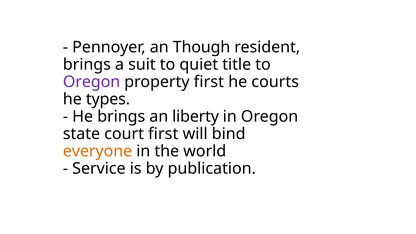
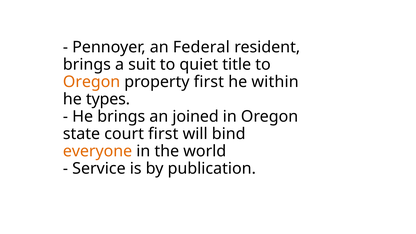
Though: Though -> Federal (201, 47)
Oregon colour: purple -> orange (92, 82)
courts: courts -> within (275, 82)
liberty: liberty -> joined (196, 117)
